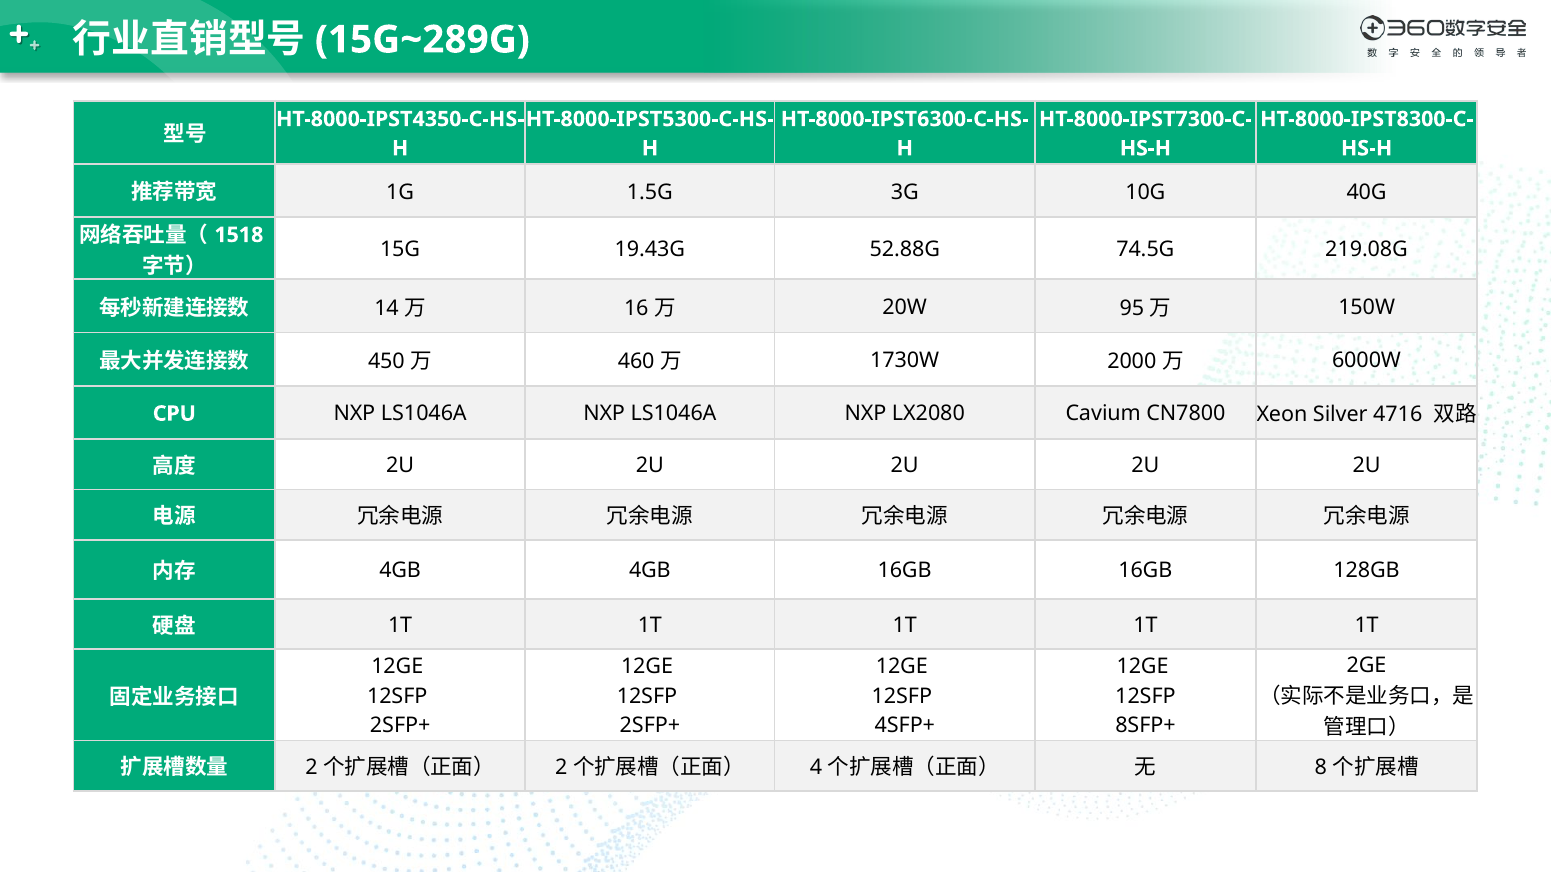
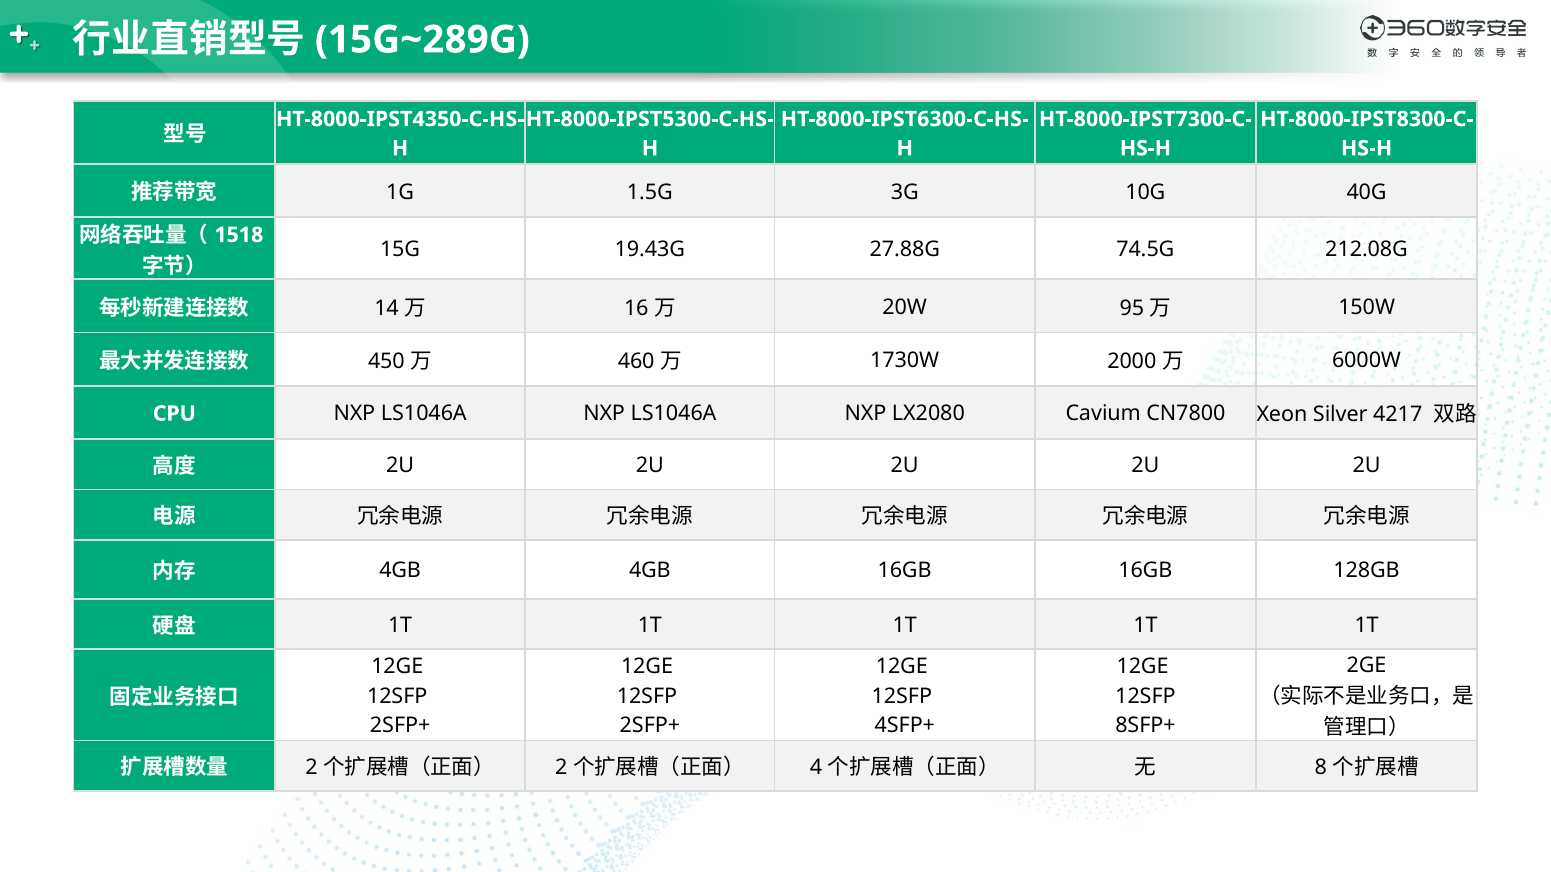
52.88G: 52.88G -> 27.88G (905, 250)
219.08G: 219.08G -> 212.08G (1367, 250)
4716: 4716 -> 4217 (1398, 415)
